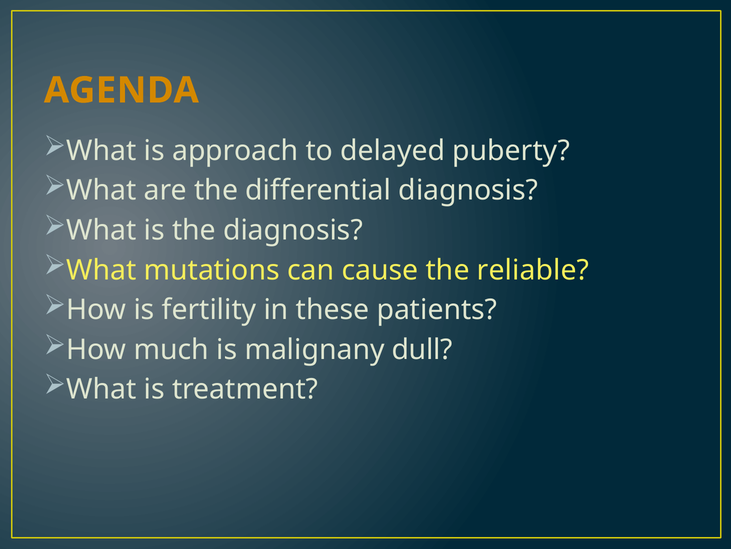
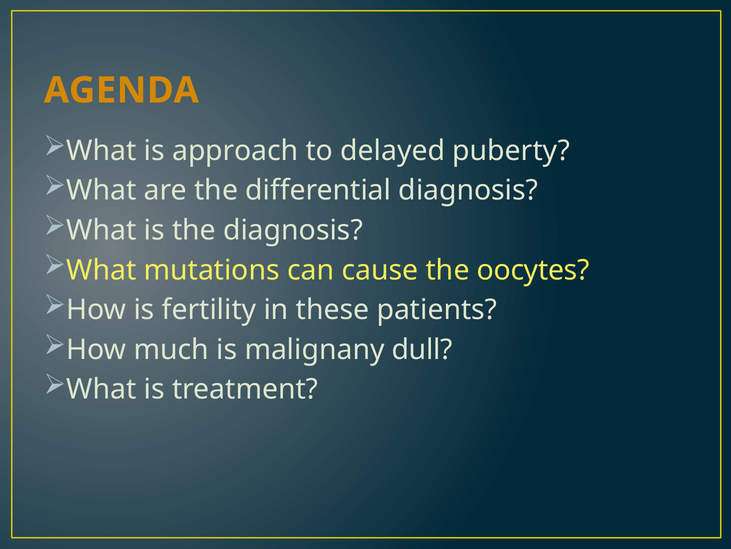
reliable: reliable -> oocytes (533, 270)
